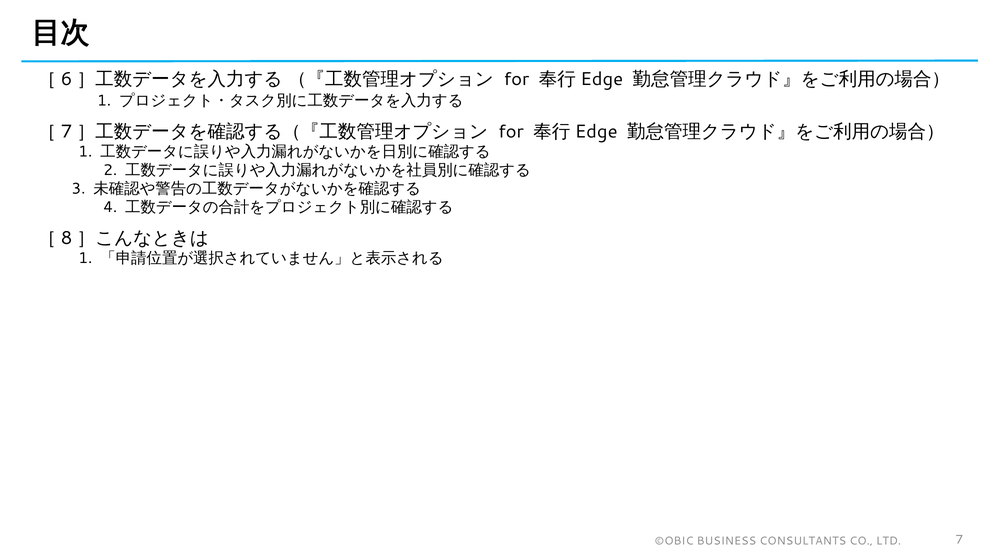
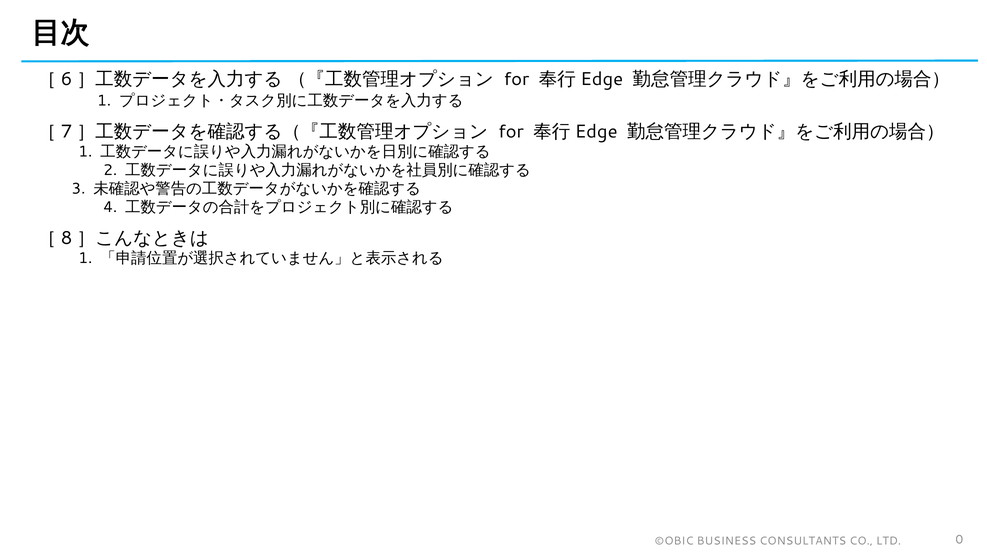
7: 7 -> 0 (959, 540)
